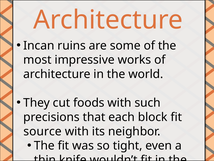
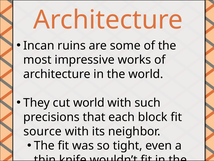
cut foods: foods -> world (89, 102)
